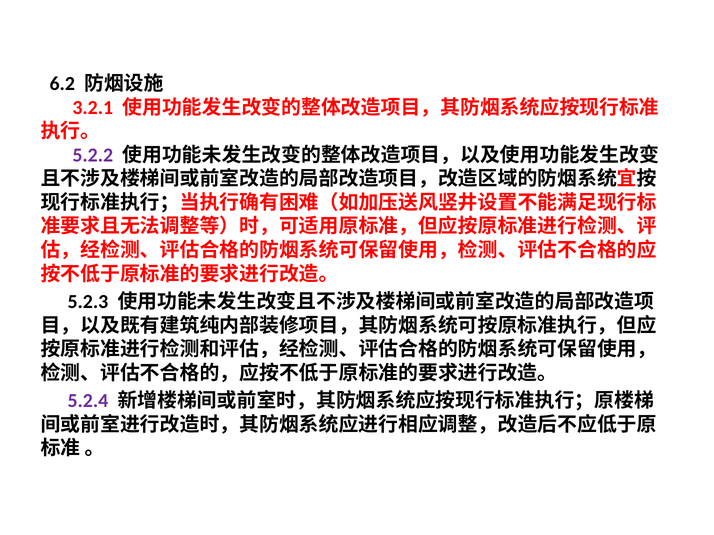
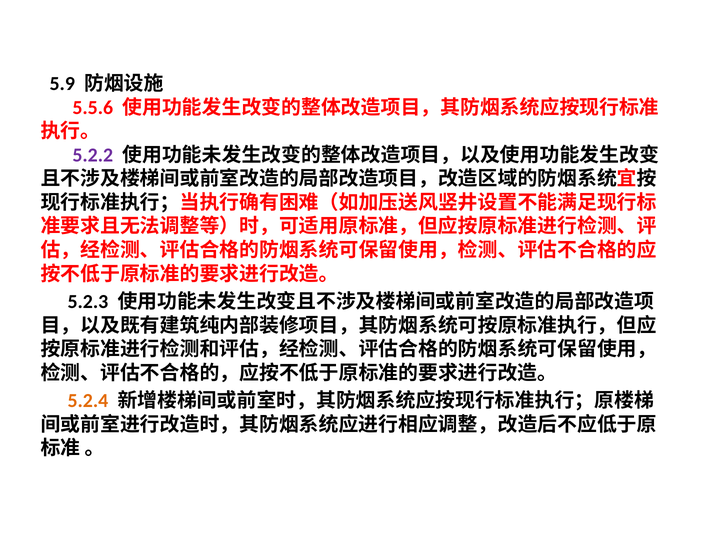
6.2: 6.2 -> 5.9 (62, 84)
3.2.1: 3.2.1 -> 5.5.6 (93, 108)
5.2.4 colour: purple -> orange (88, 401)
